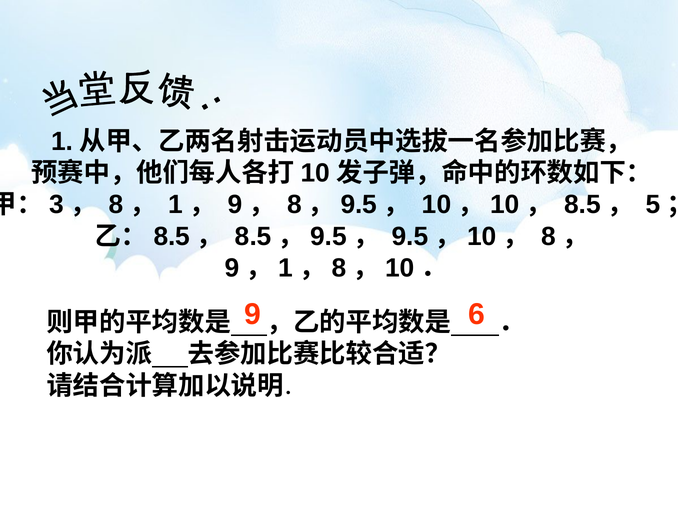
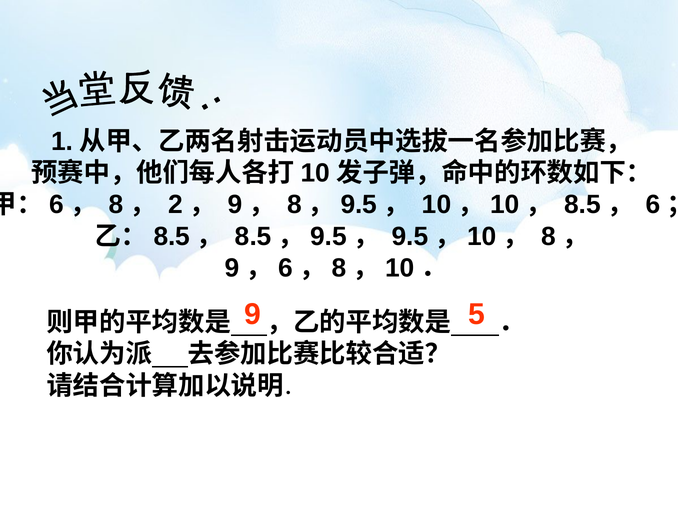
3: 3 -> 6 (57, 205)
1: 1 -> 2 (175, 205)
5: 5 -> 6 (653, 205)
1: 1 -> 6 (286, 268)
6: 6 -> 5 (477, 315)
